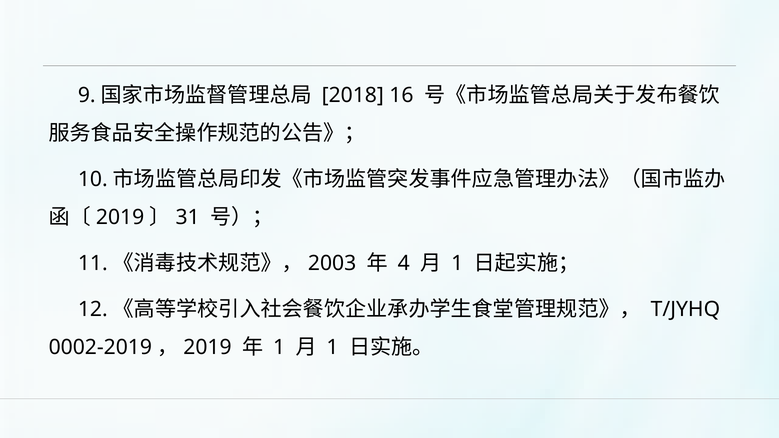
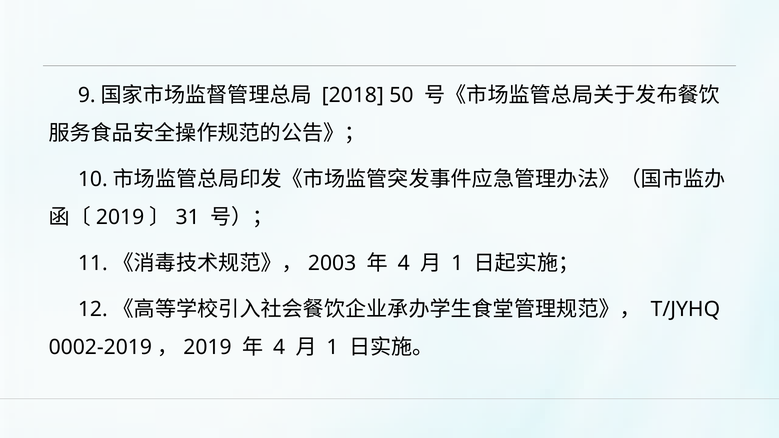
16: 16 -> 50 (401, 95)
1: 1 -> 4 (279, 348)
